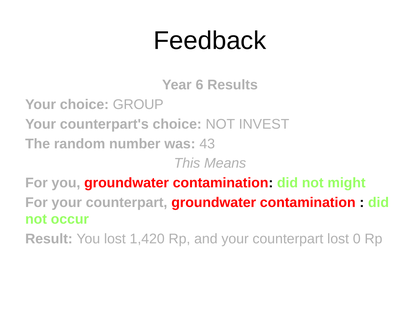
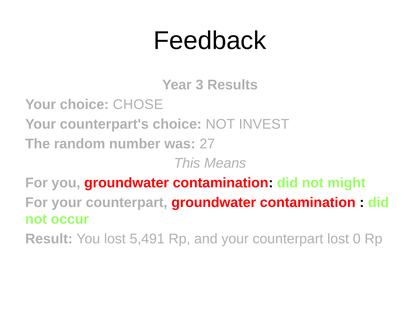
6: 6 -> 3 (199, 85)
GROUP: GROUP -> CHOSE (138, 105)
43: 43 -> 27 (207, 144)
1,420: 1,420 -> 5,491 (147, 239)
